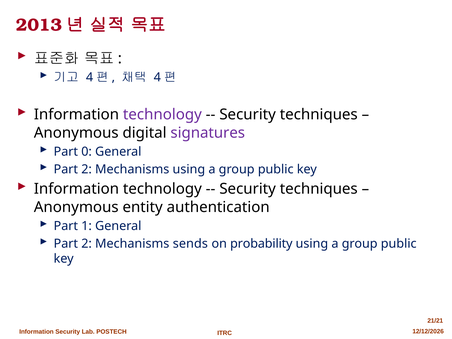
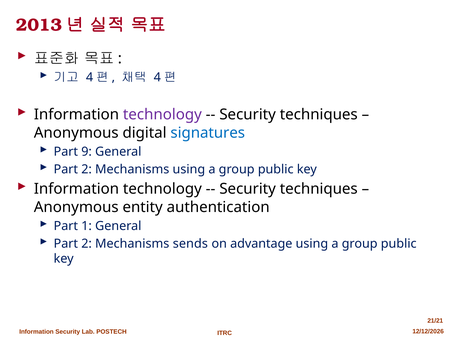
signatures colour: purple -> blue (208, 133)
0: 0 -> 9 (87, 152)
probability: probability -> advantage (261, 244)
